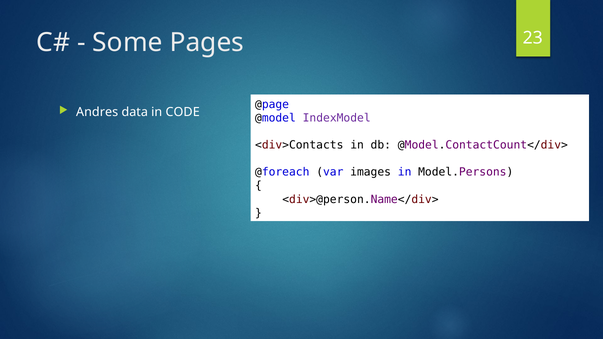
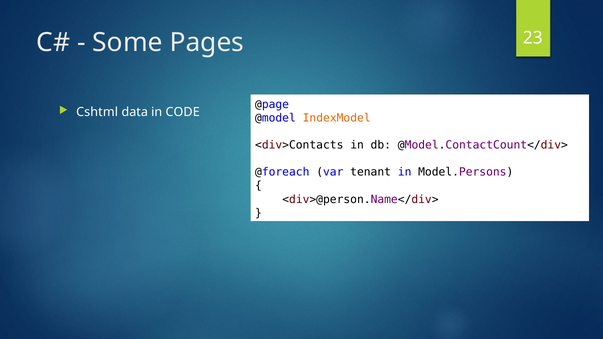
Andres: Andres -> Cshtml (97, 112)
IndexModel colour: purple -> orange (337, 118)
images: images -> tenant (371, 172)
